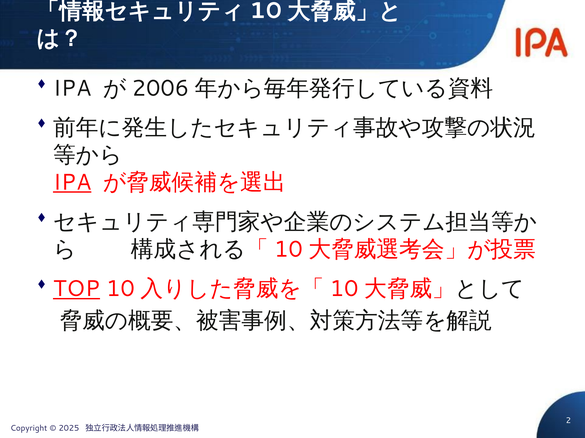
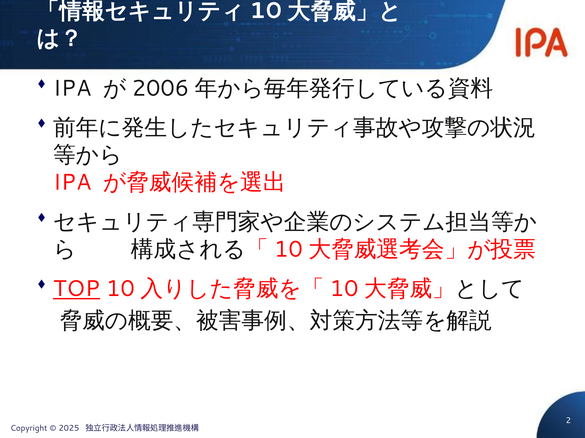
IPA underline: present -> none (72, 183)
